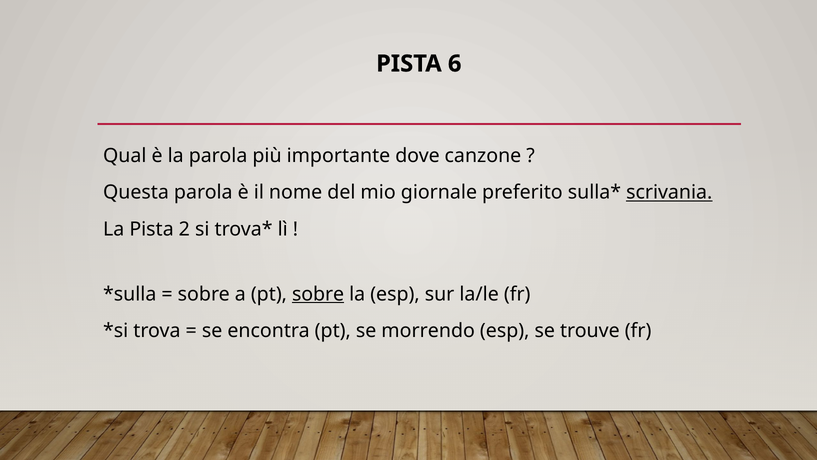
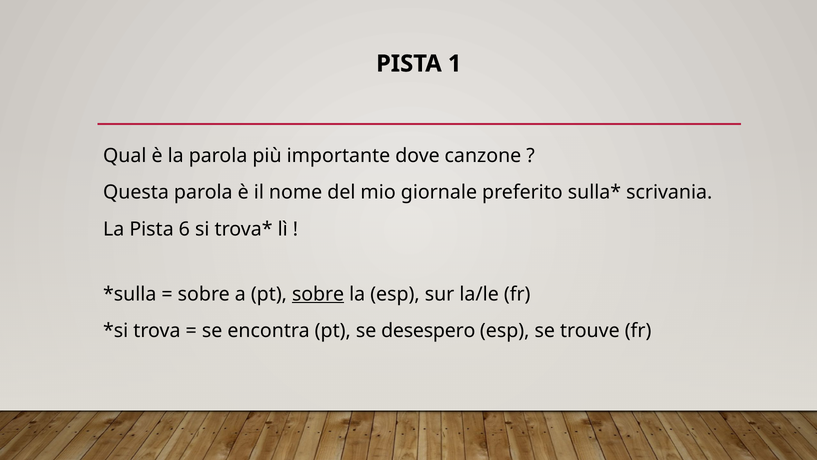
6: 6 -> 1 (455, 64)
scrivania underline: present -> none (669, 192)
2: 2 -> 6 (184, 229)
morrendo: morrendo -> desespero (428, 330)
